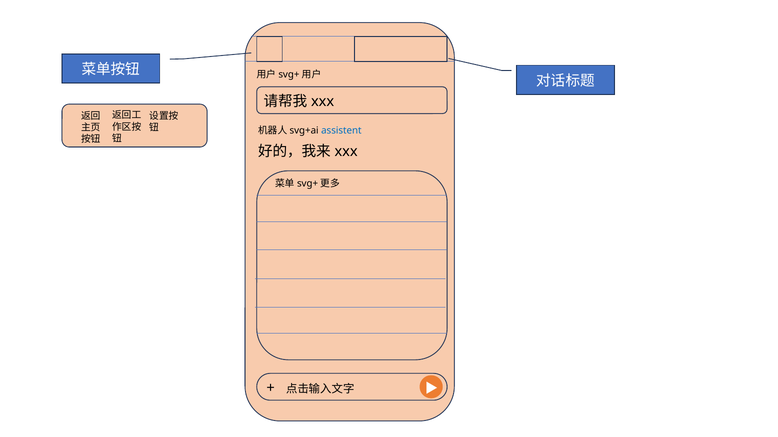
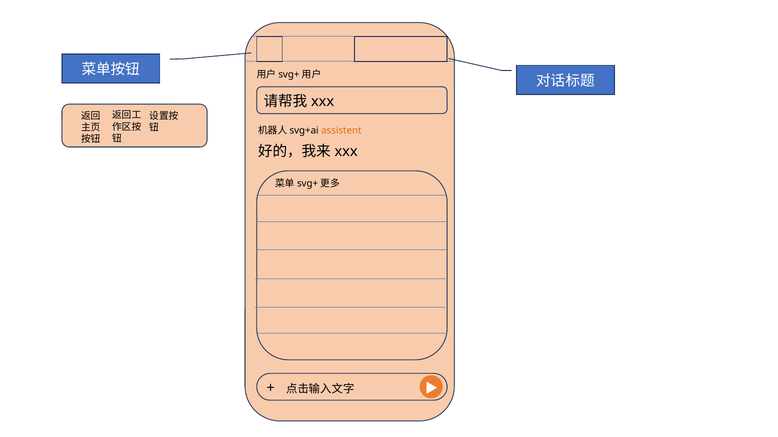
assistent colour: blue -> orange (341, 131)
